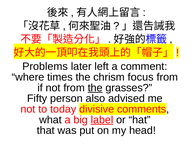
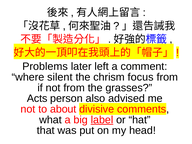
times: times -> silent (60, 77)
the underline: present -> none (95, 88)
Fifty: Fifty -> Acts (37, 98)
today: today -> about (63, 109)
